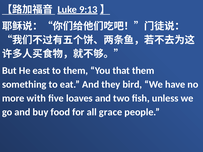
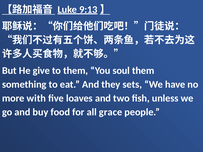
east: east -> give (41, 71)
that: that -> soul (121, 71)
bird: bird -> sets (132, 85)
